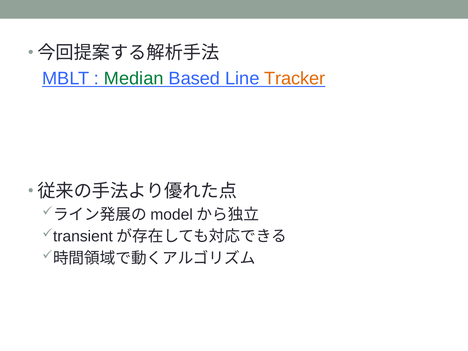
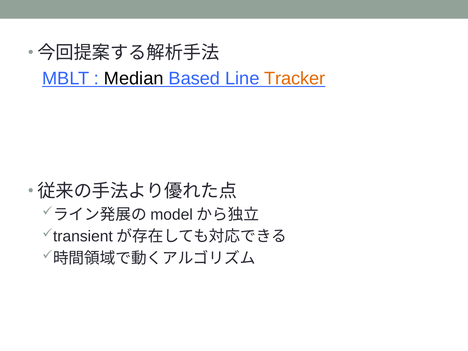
Median colour: green -> black (134, 78)
